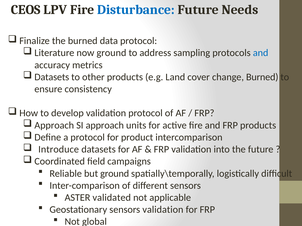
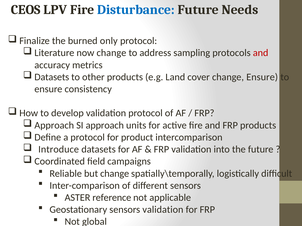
data: data -> only (109, 41)
now ground: ground -> change (111, 53)
and colour: blue -> red (261, 53)
change Burned: Burned -> Ensure (262, 77)
but ground: ground -> change (115, 174)
validated: validated -> reference (112, 198)
